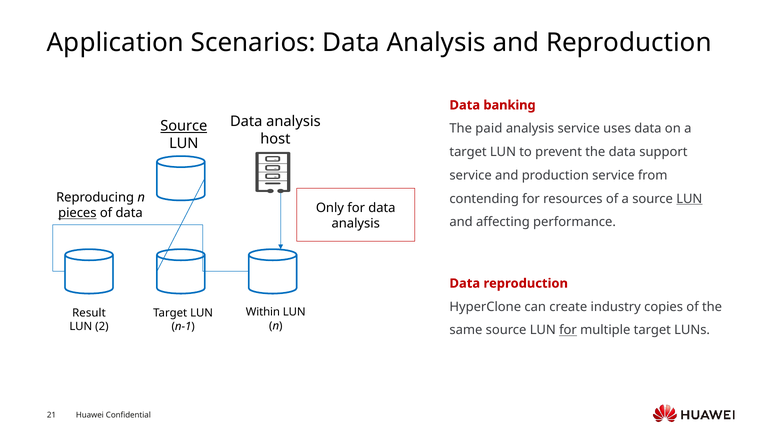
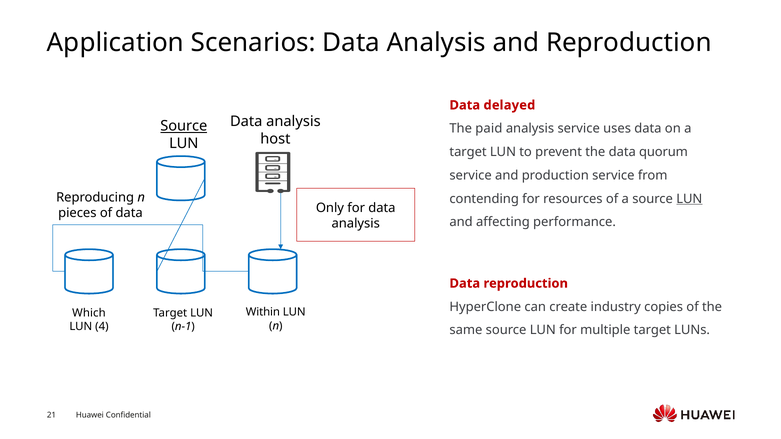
banking: banking -> delayed (509, 105)
support: support -> quorum (663, 152)
pieces underline: present -> none (77, 213)
Result: Result -> Which (89, 313)
2: 2 -> 4 (102, 327)
for underline: present -> none (568, 330)
